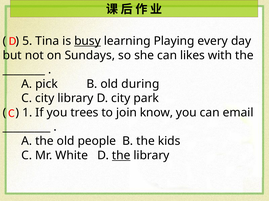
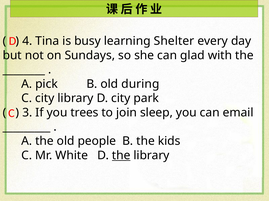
5: 5 -> 4 (27, 41)
busy underline: present -> none (88, 41)
Playing: Playing -> Shelter (174, 41)
likes: likes -> glad (192, 55)
1: 1 -> 3 (27, 113)
know: know -> sleep (156, 113)
